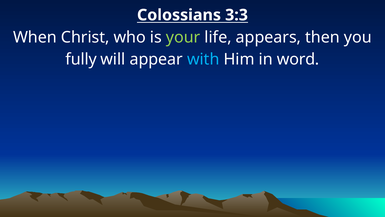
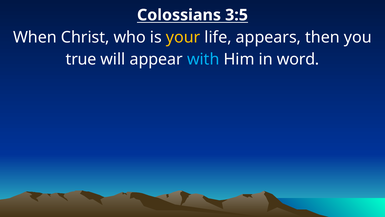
3:3: 3:3 -> 3:5 (237, 15)
your colour: light green -> yellow (183, 37)
fully: fully -> true (81, 59)
